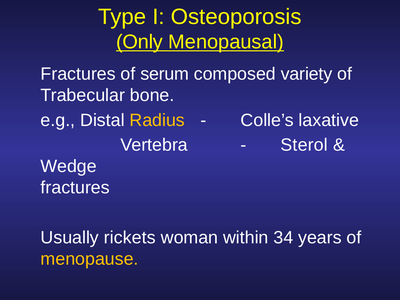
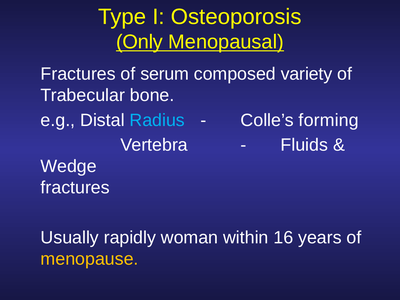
Radius colour: yellow -> light blue (157, 120)
laxative: laxative -> forming (329, 120)
Sterol: Sterol -> Fluids (304, 145)
rickets: rickets -> rapidly (130, 238)
34: 34 -> 16 (283, 238)
